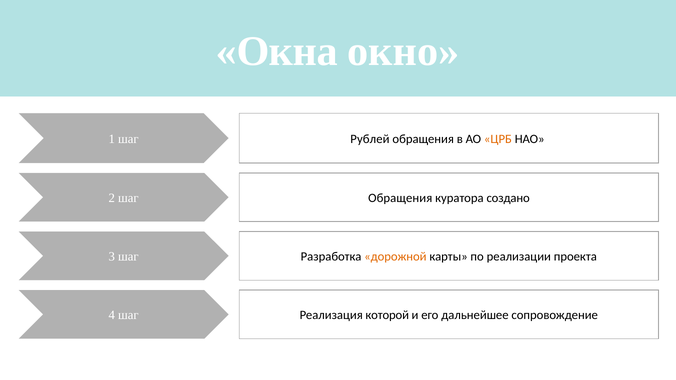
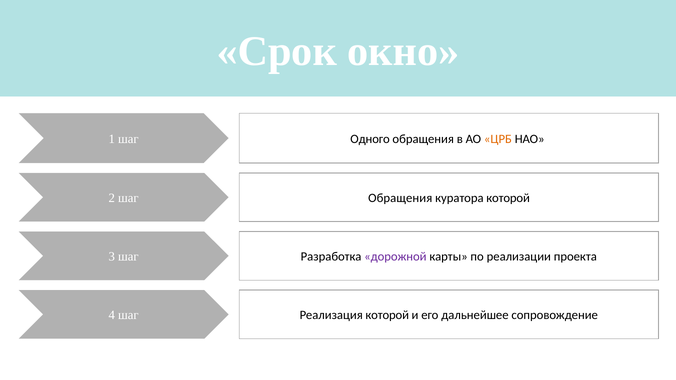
Окна: Окна -> Срок (277, 51)
Рублей: Рублей -> Одного (370, 139)
куратора создано: создано -> которой (508, 198)
дорожной colour: orange -> purple (395, 257)
